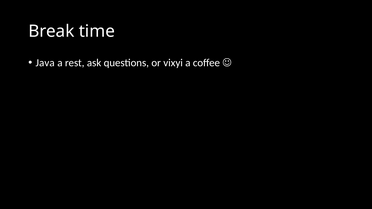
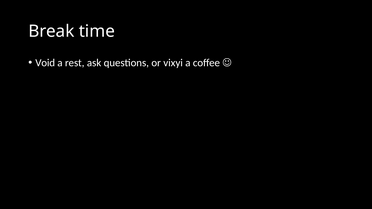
Java: Java -> Void (45, 63)
